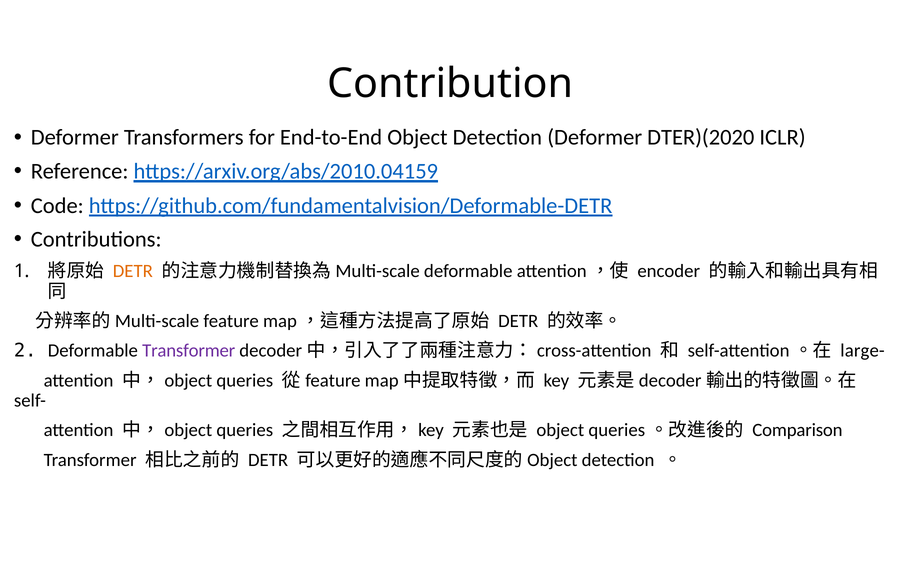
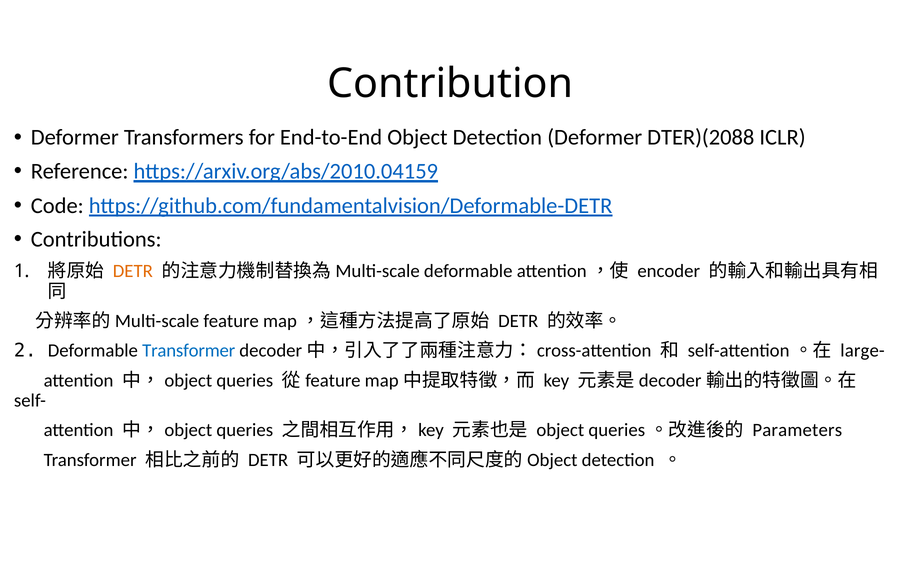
DTER)(2020: DTER)(2020 -> DTER)(2088 (701, 138)
Transformer colour: purple -> blue (189, 351)
Comparison: Comparison -> Parameters (797, 431)
